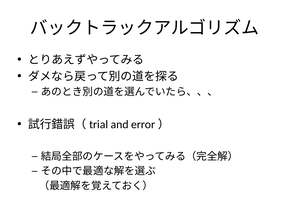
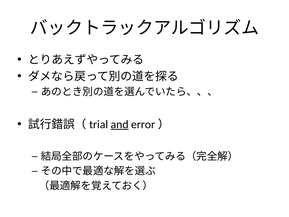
and underline: none -> present (120, 124)
